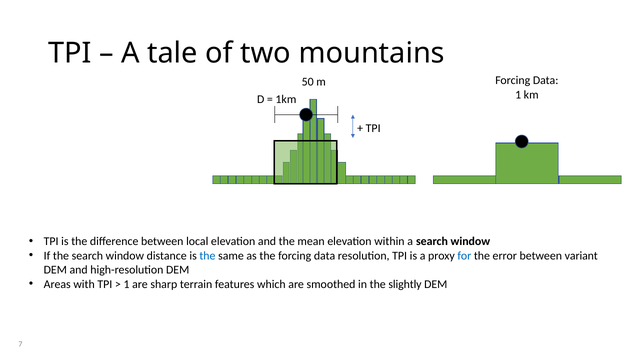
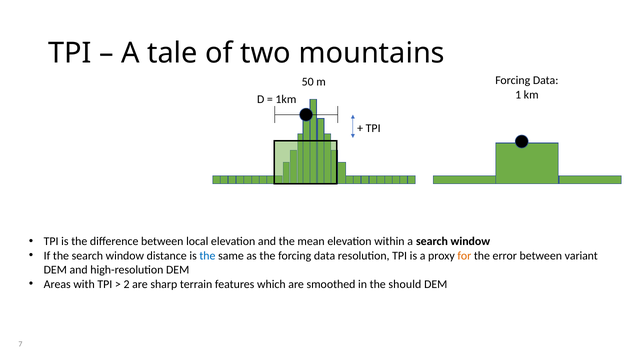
for colour: blue -> orange (464, 255)
1: 1 -> 2 (127, 284)
slightly: slightly -> should (405, 284)
